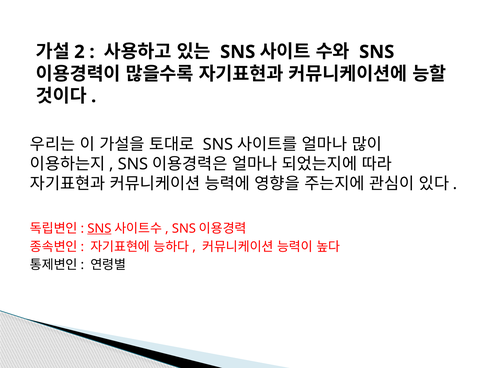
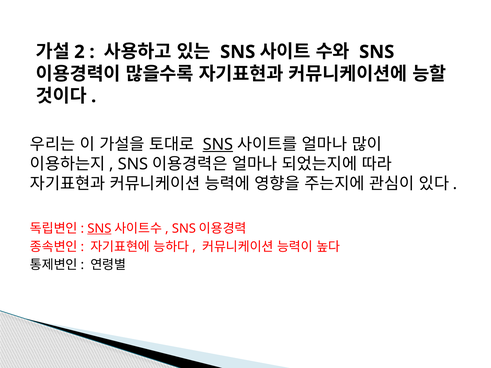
SNS underline: none -> present (218, 144)
